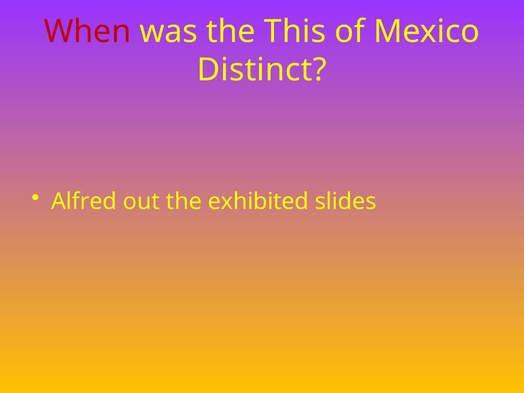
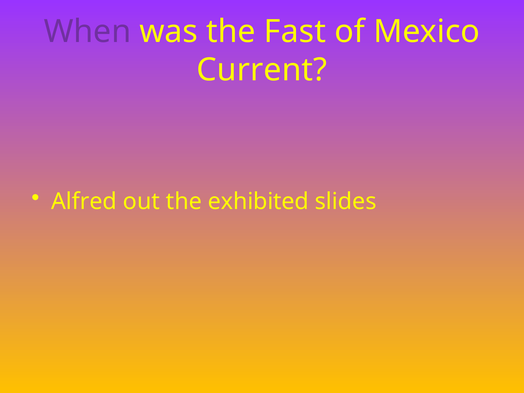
When colour: red -> purple (87, 32)
This: This -> Fast (295, 32)
Distinct: Distinct -> Current (262, 70)
